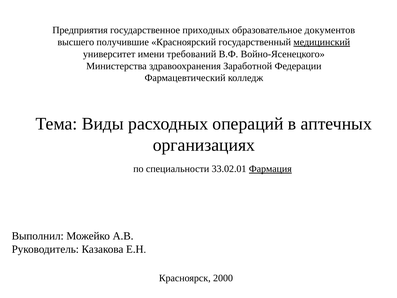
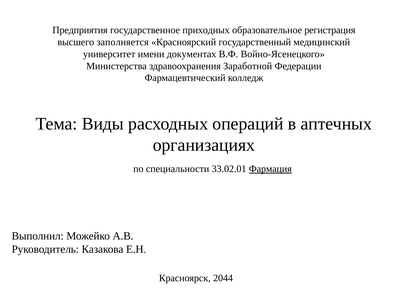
документов: документов -> регистрация (330, 30)
получившие: получившие -> заполняется (123, 42)
медицинский underline: present -> none (322, 42)
требований: требований -> документах (192, 54)
2000: 2000 -> 2044 (223, 278)
